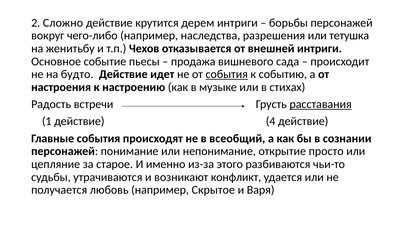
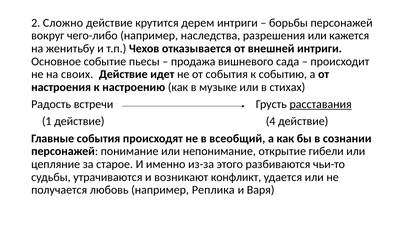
тетушка: тетушка -> кажется (349, 36)
будто: будто -> своих (77, 74)
события underline: present -> none (227, 74)
просто: просто -> гибели (326, 151)
Скрытое: Скрытое -> Реплика (213, 190)
